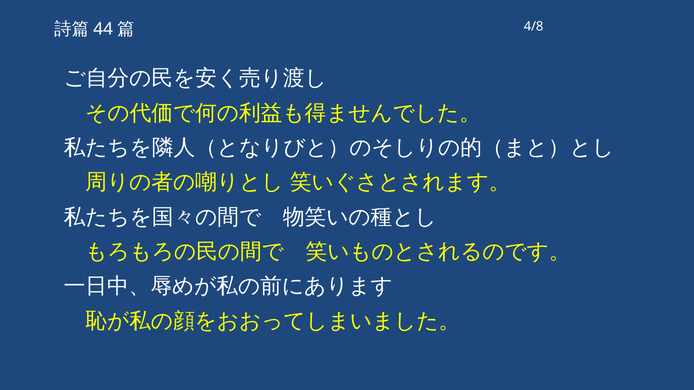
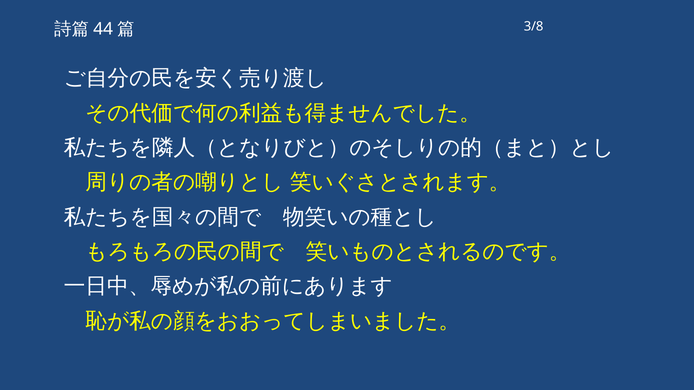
4/8: 4/8 -> 3/8 (534, 26)
